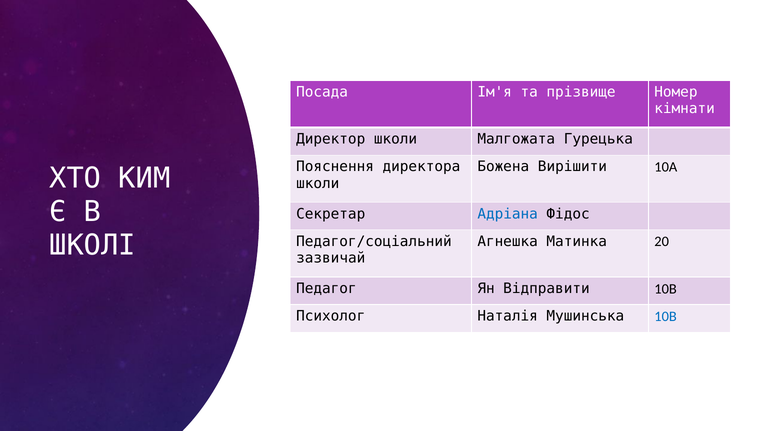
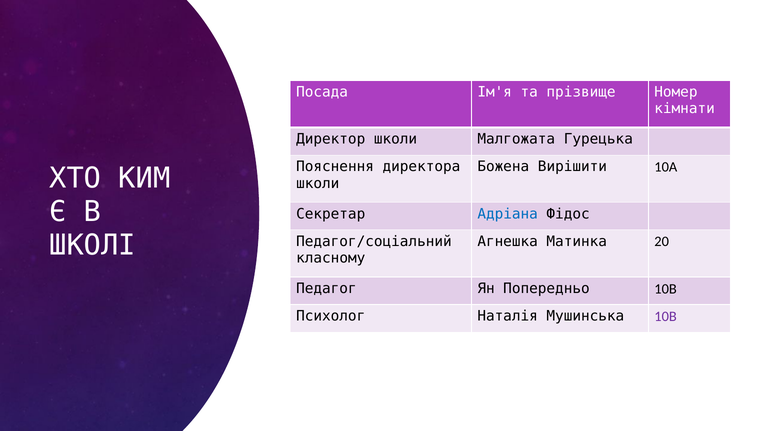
зазвичай: зазвичай -> класному (331, 258)
Відправити: Відправити -> Попередньо (546, 288)
10B colour: blue -> purple (666, 316)
